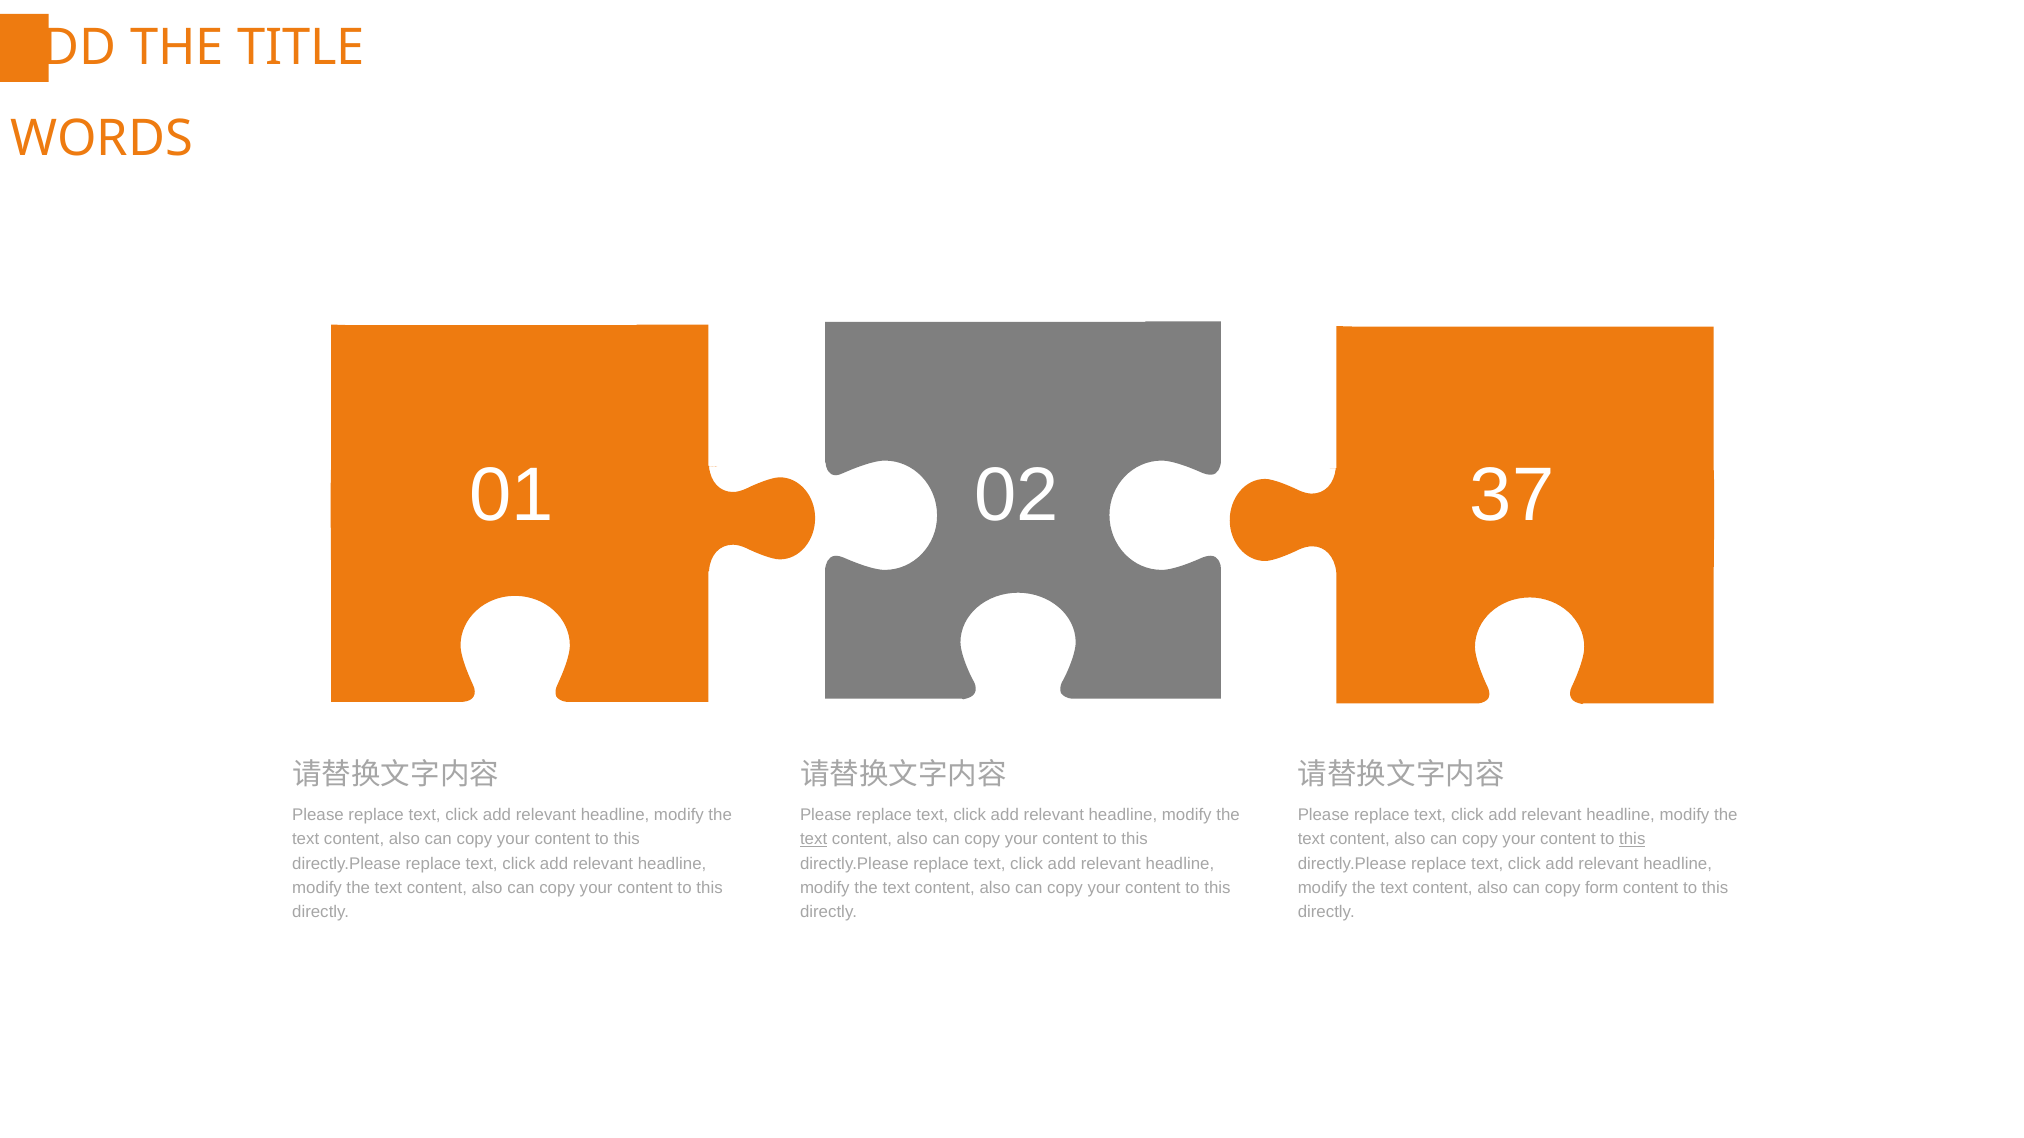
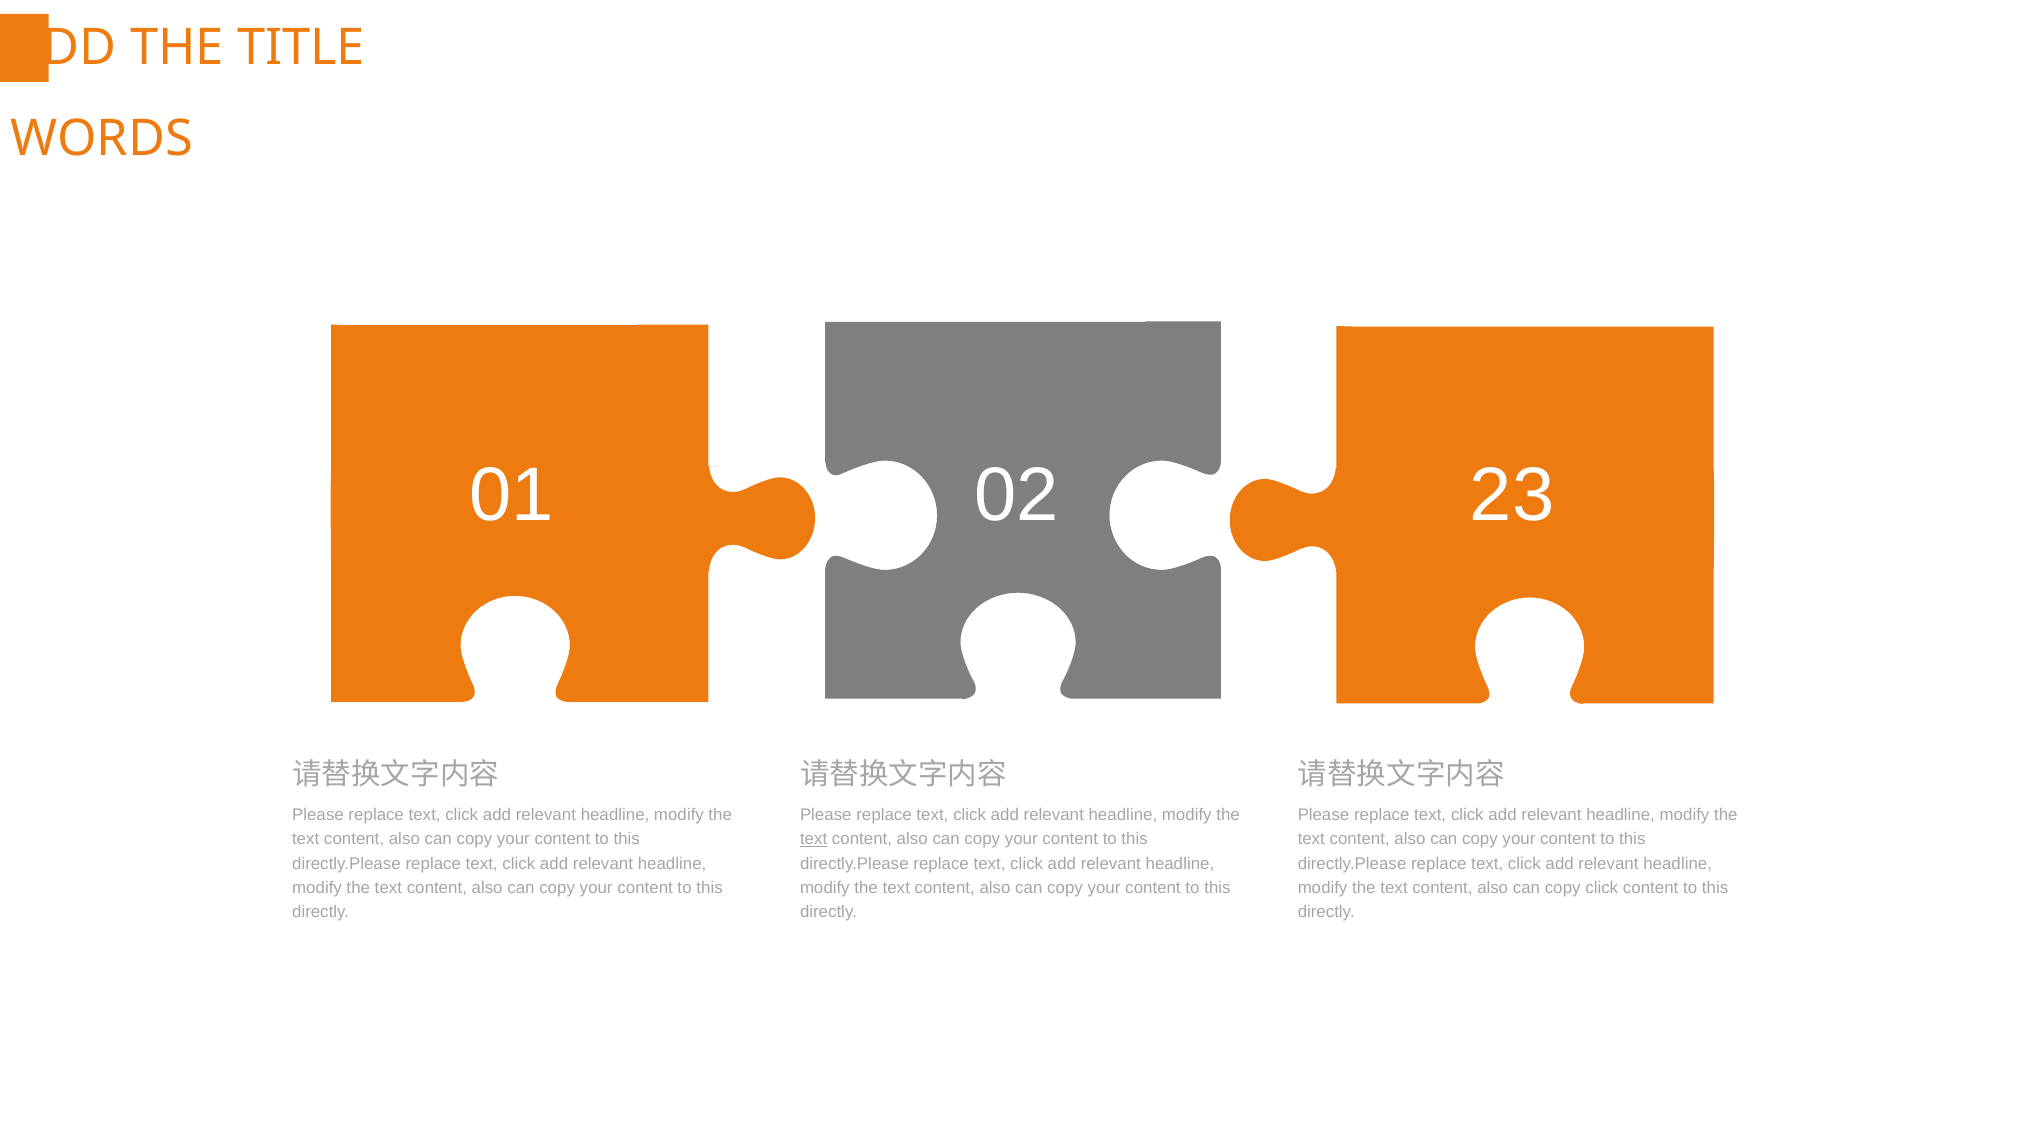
37: 37 -> 23 (1512, 496)
this underline: present -> none (1632, 840)
copy form: form -> click (1602, 888)
